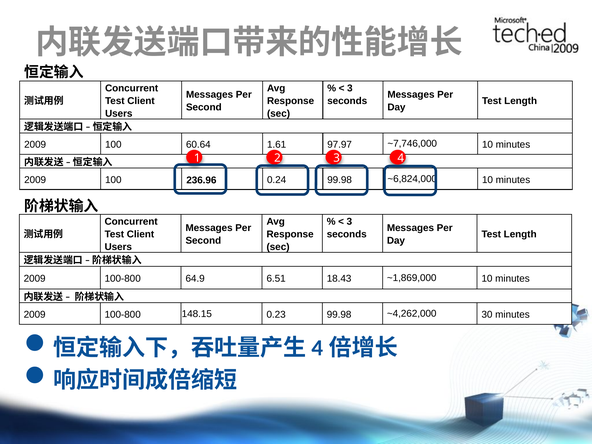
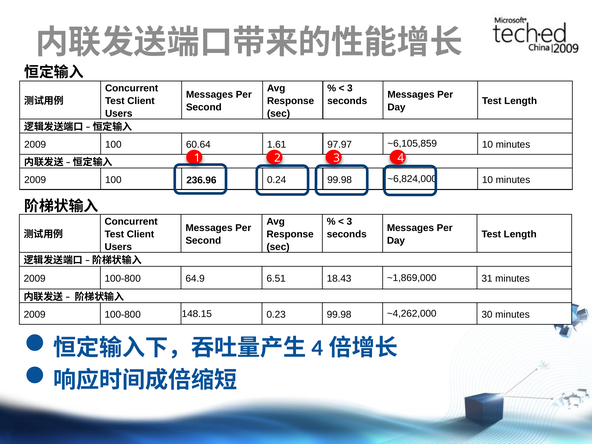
~7,746,000: ~7,746,000 -> ~6,105,859 (412, 144)
~1,869,000 10: 10 -> 31 (487, 279)
